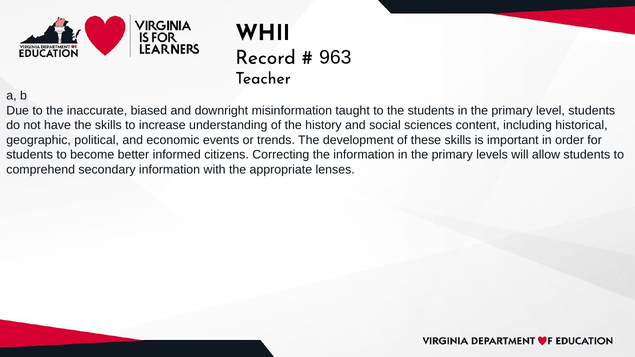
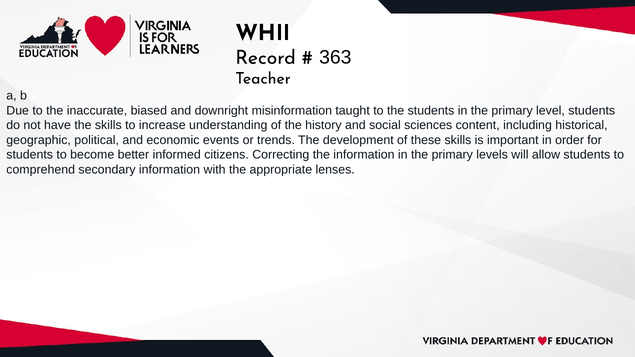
963: 963 -> 363 (335, 57)
